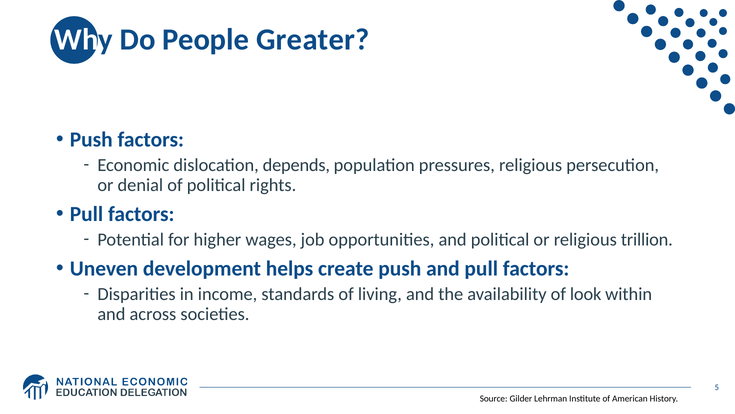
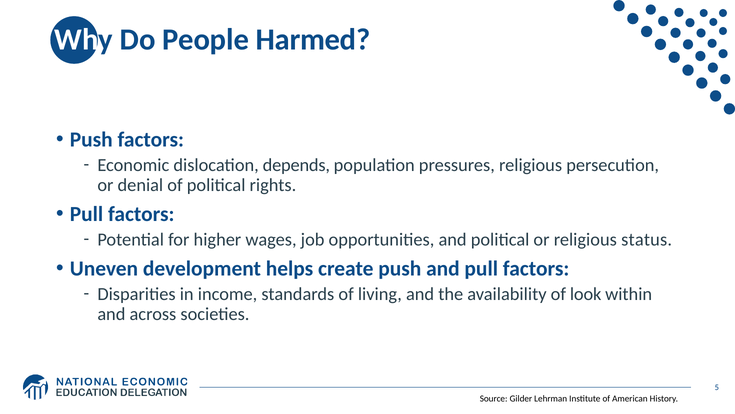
Greater: Greater -> Harmed (313, 40)
trillion: trillion -> status (647, 239)
